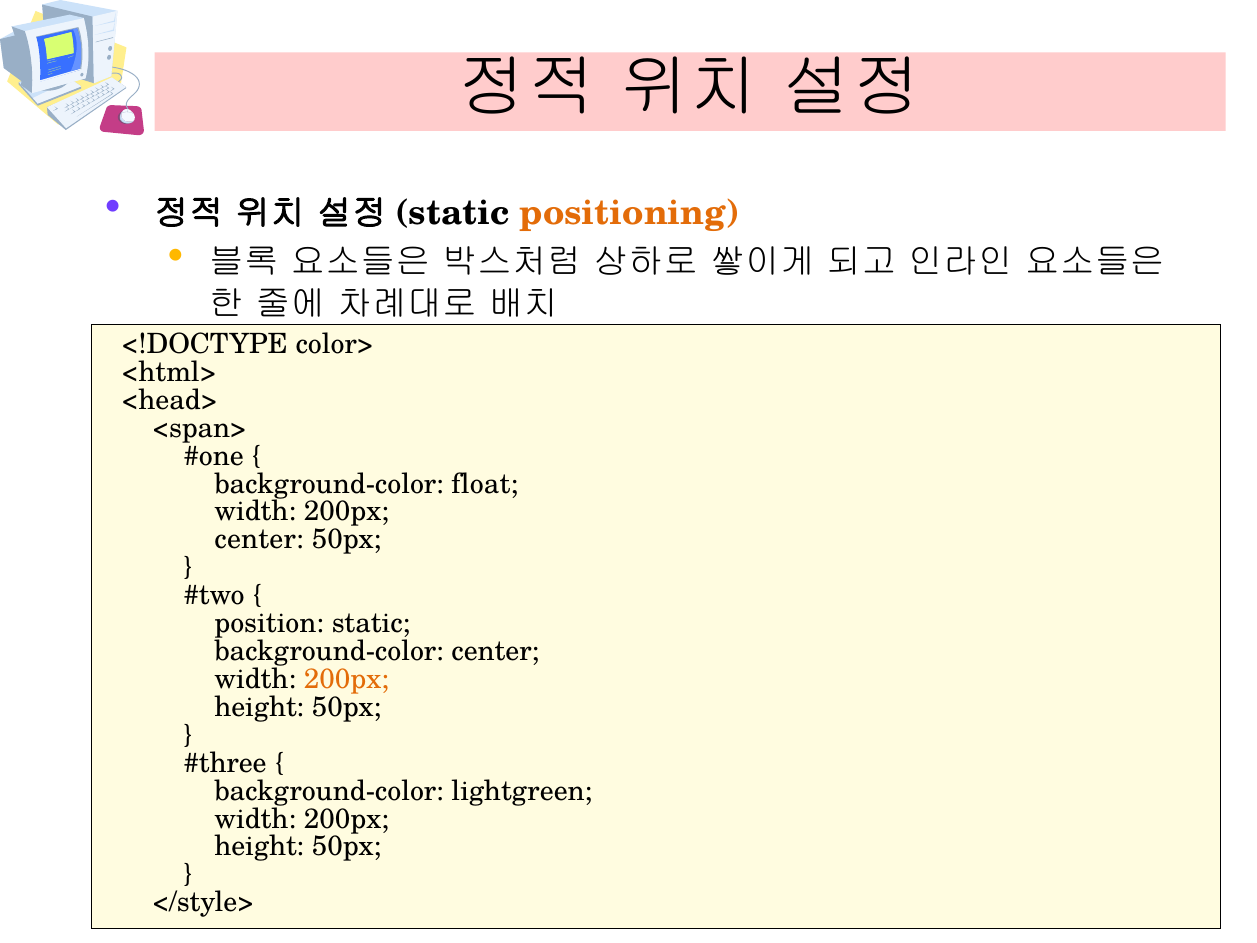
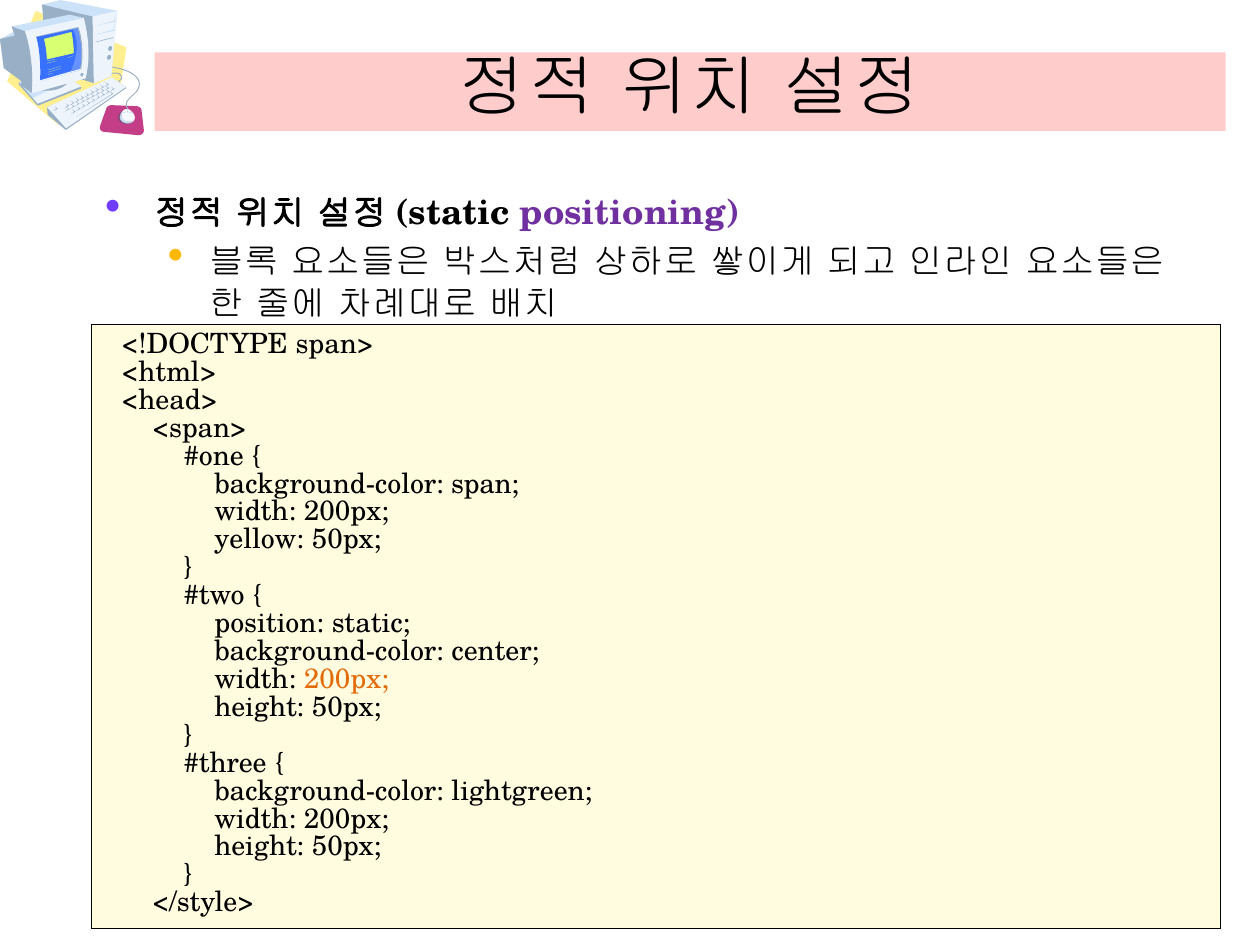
positioning colour: orange -> purple (630, 213)
color>: color> -> span> (335, 344)
float: float -> span (485, 484)
center: center -> yellow (259, 540)
